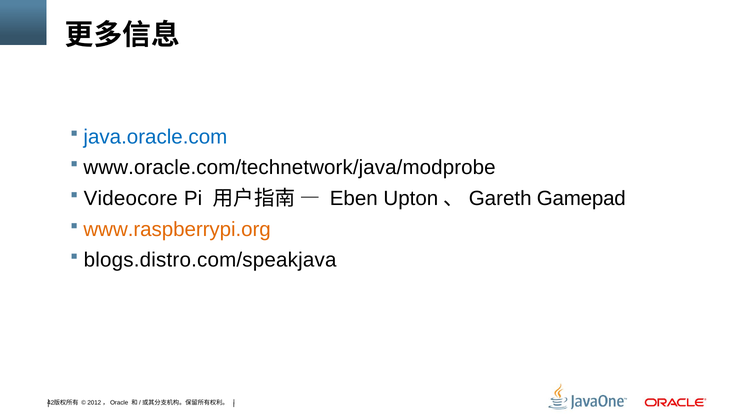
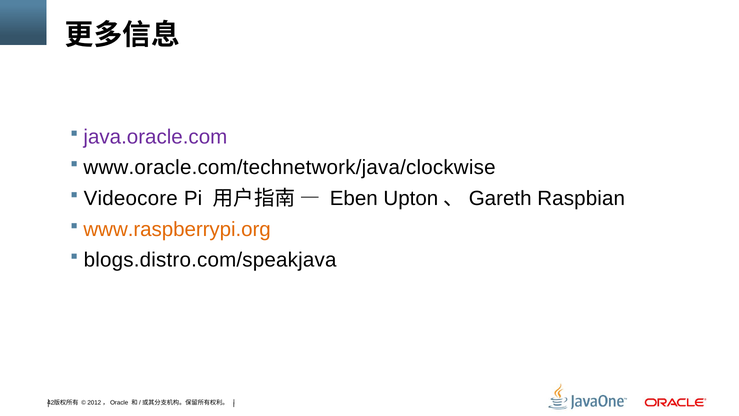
java.oracle.com colour: blue -> purple (155, 137)
www.oracle.com/technetwork/java/modprobe: www.oracle.com/technetwork/java/modprobe -> www.oracle.com/technetwork/java/clockwise (290, 168)
Gamepad: Gamepad -> Raspbian (581, 198)
